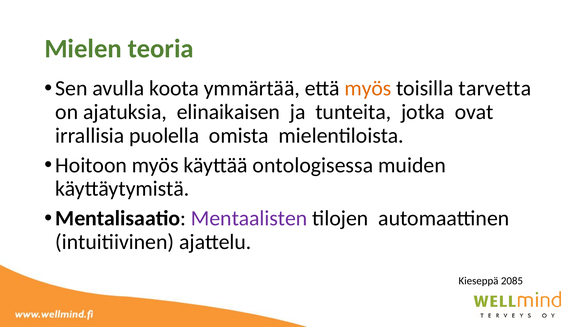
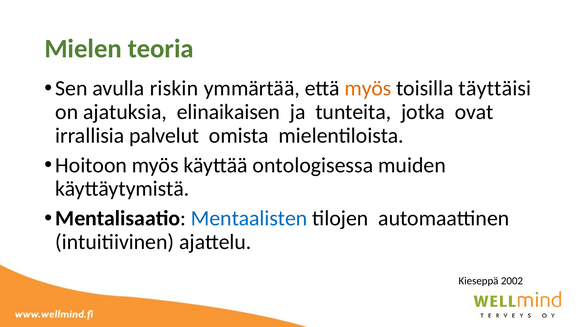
koota: koota -> riskin (174, 89)
tarvetta: tarvetta -> täyttäisi (495, 89)
puolella: puolella -> palvelut (164, 136)
Mentaalisten colour: purple -> blue (249, 219)
2085: 2085 -> 2002 (512, 281)
